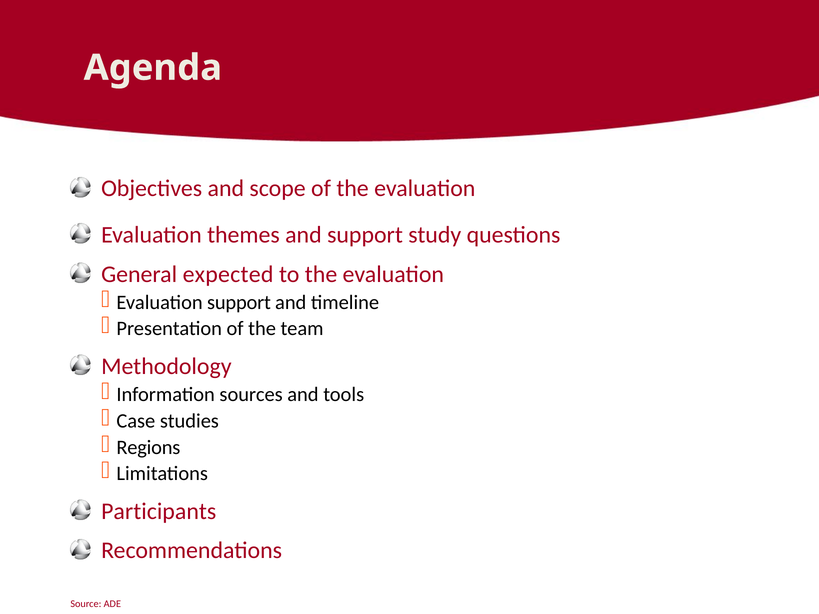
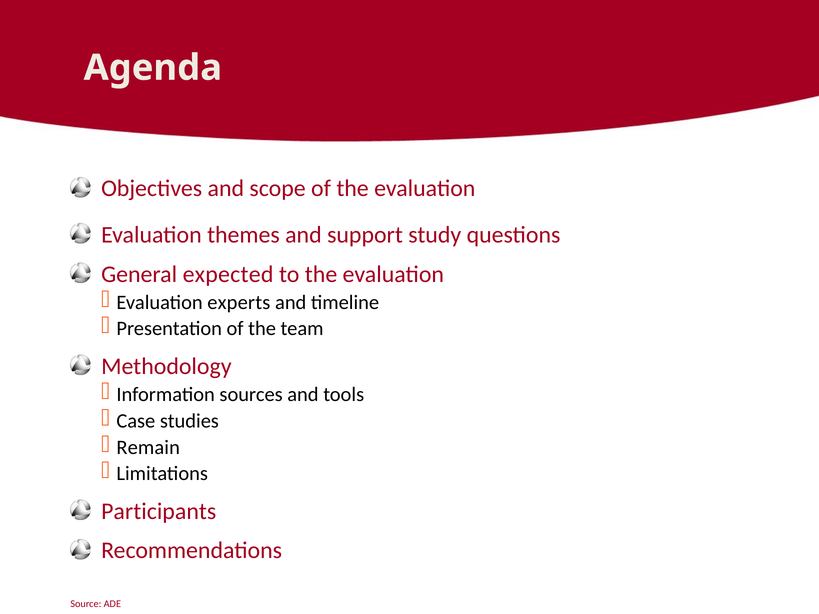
Evaluation support: support -> experts (239, 302)
Regions: Regions -> Remain (148, 447)
